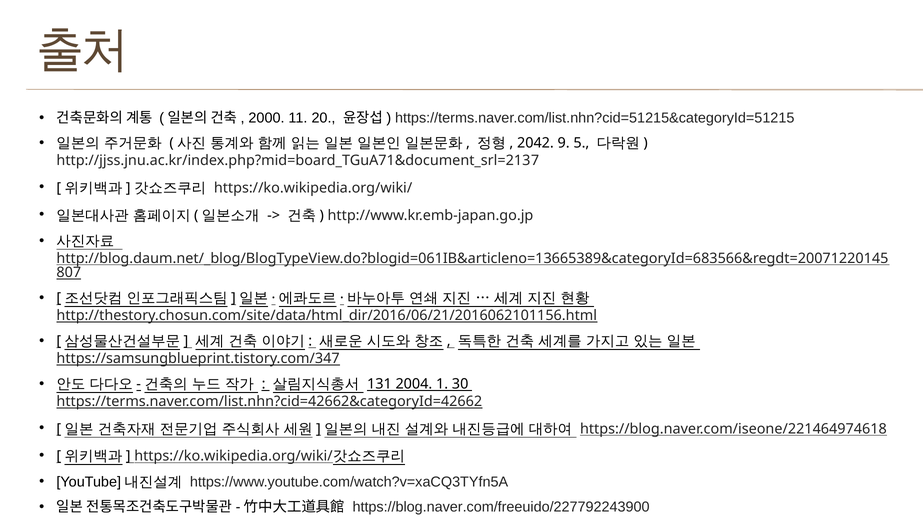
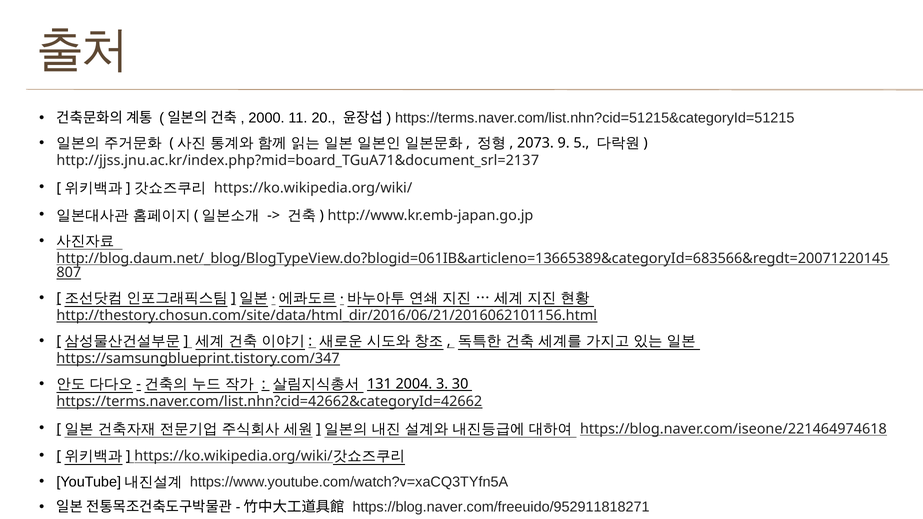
2042: 2042 -> 2073 (535, 143)
1: 1 -> 3 (442, 384)
https://blog.naver.com/freeuido/227792243900: https://blog.naver.com/freeuido/227792243900 -> https://blog.naver.com/freeuido/952911818271 (501, 507)
